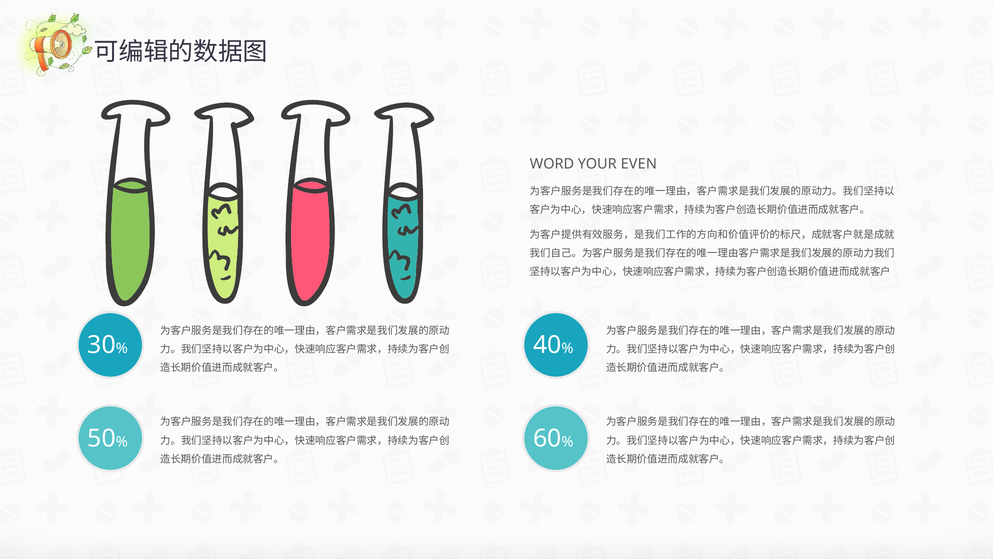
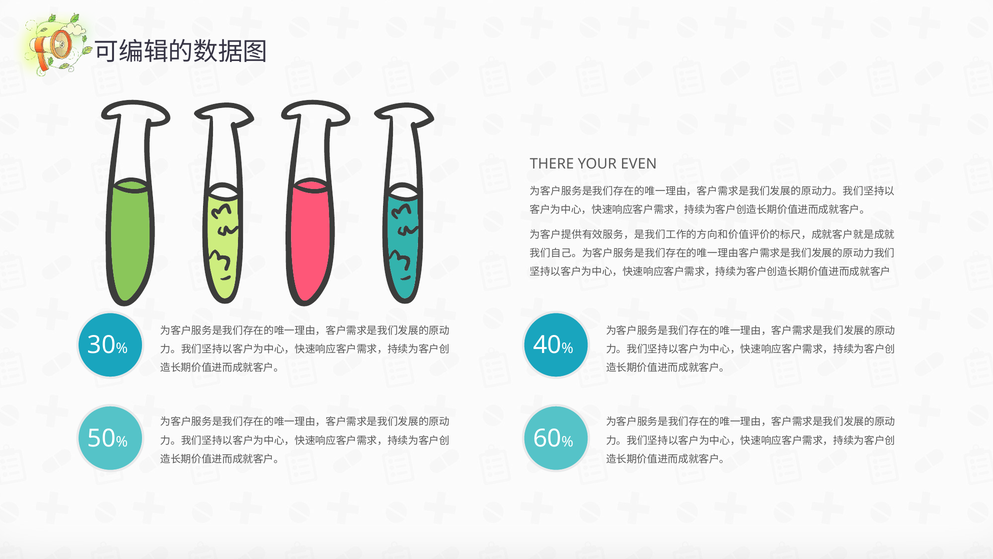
WORD: WORD -> THERE (552, 164)
